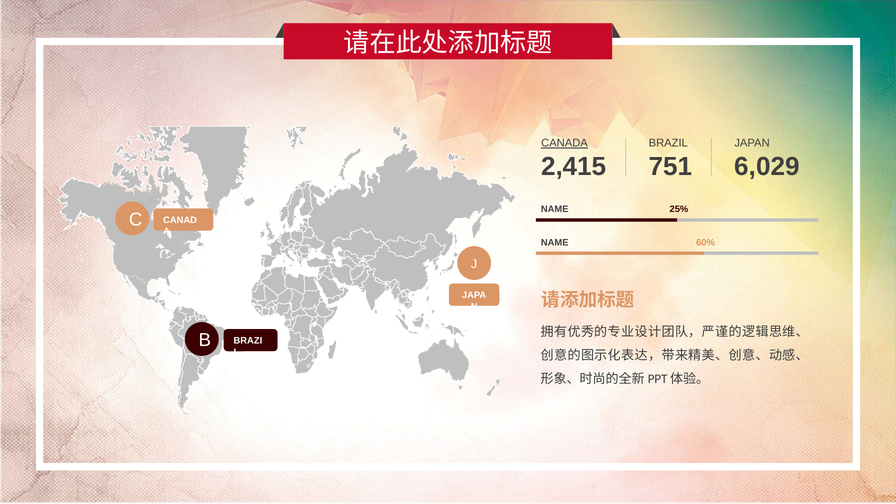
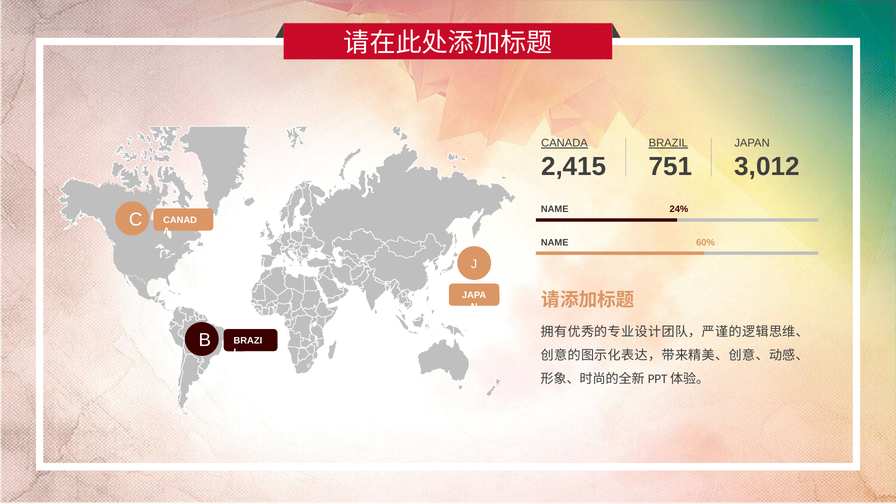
BRAZIL underline: none -> present (668, 143)
6,029: 6,029 -> 3,012 (767, 167)
25%: 25% -> 24% (679, 209)
